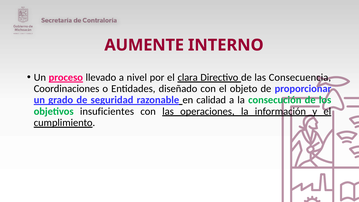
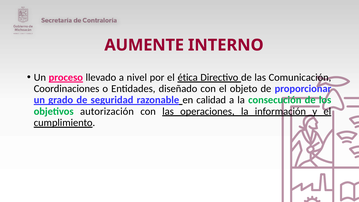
clara: clara -> ética (188, 77)
Consecuencia: Consecuencia -> Comunicación (300, 77)
insuficientes: insuficientes -> autorización (107, 111)
